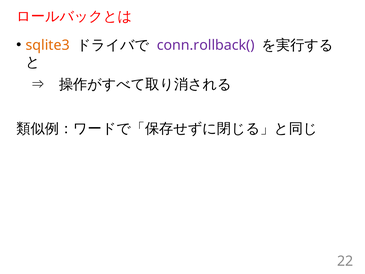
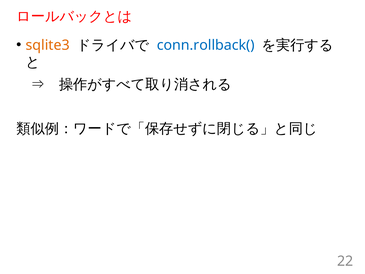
conn.rollback( colour: purple -> blue (206, 45)
